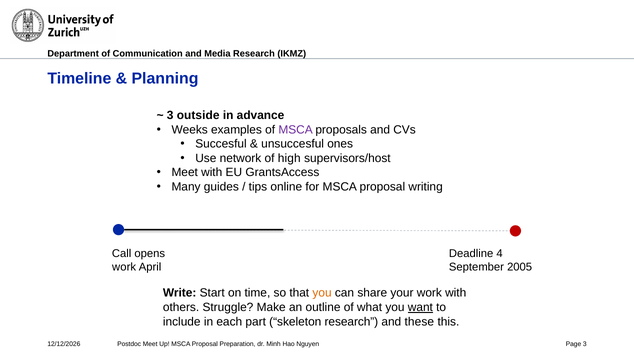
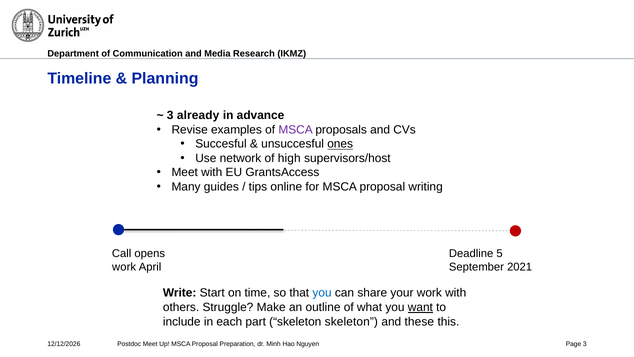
outside: outside -> already (198, 115)
Weeks: Weeks -> Revise (190, 130)
ones underline: none -> present (340, 144)
4: 4 -> 5 (500, 254)
2005: 2005 -> 2021 (520, 267)
you colour: orange -> blue (322, 293)
skeleton research: research -> skeleton (351, 321)
